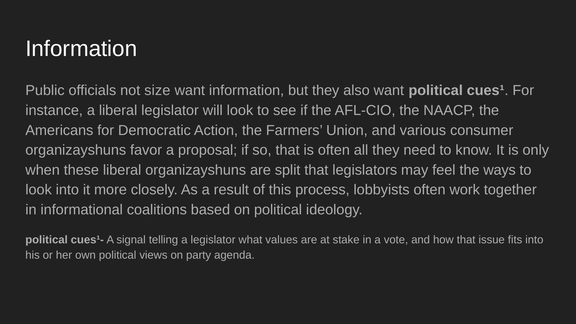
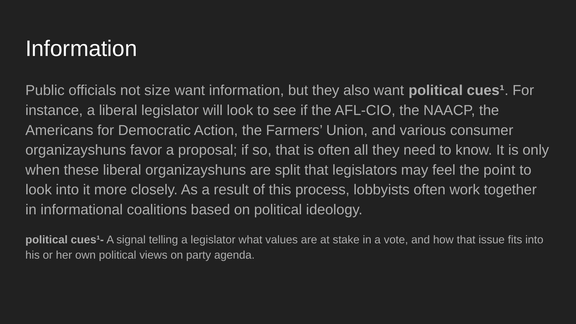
ways: ways -> point (499, 170)
